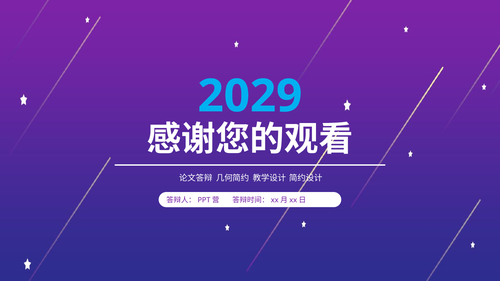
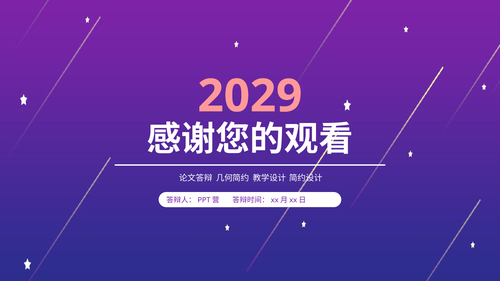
2029 colour: light blue -> pink (250, 96)
